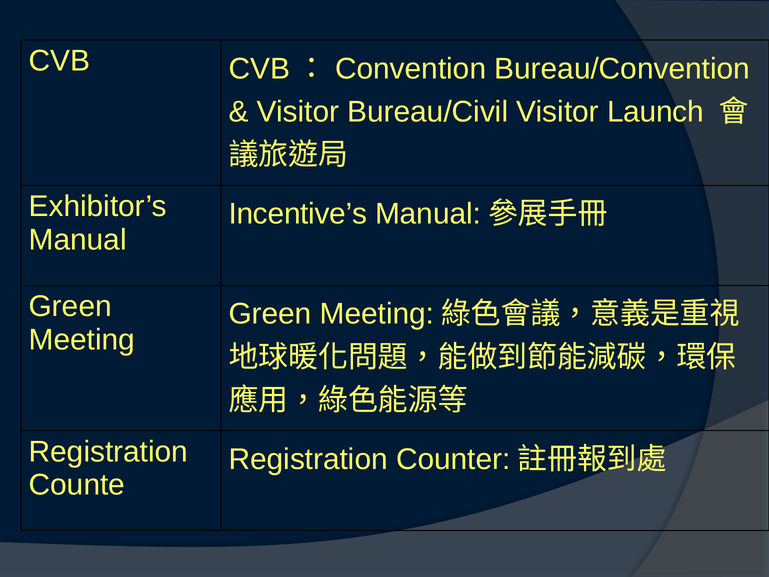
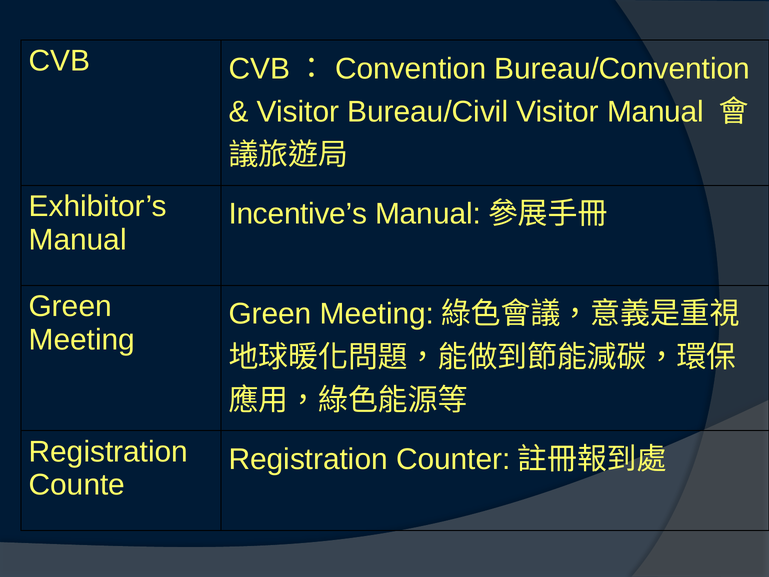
Visitor Launch: Launch -> Manual (655, 112)
